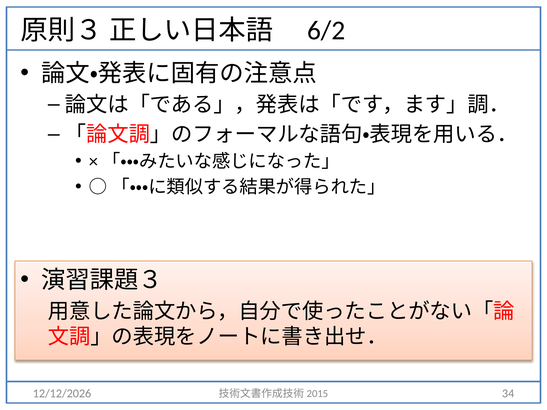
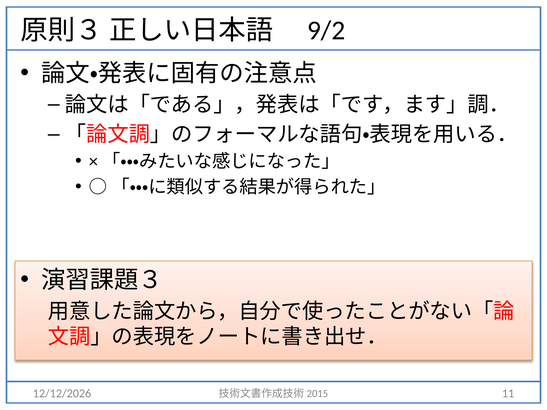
6/2: 6/2 -> 9/2 (326, 30)
34: 34 -> 11 (508, 394)
